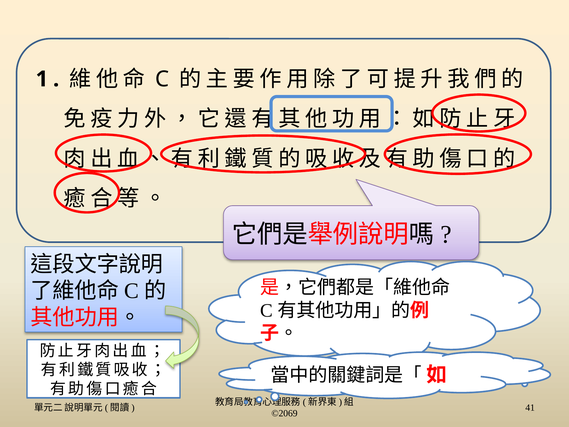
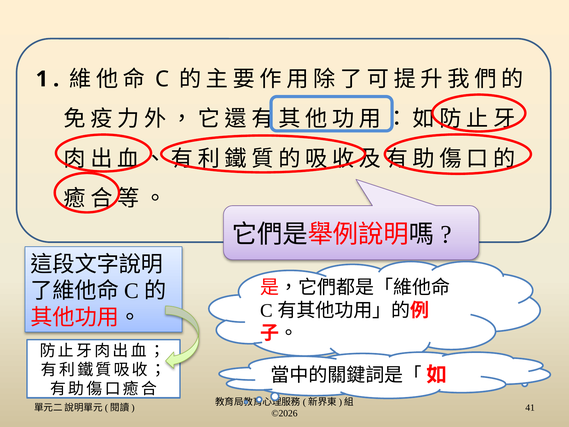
©2069: ©2069 -> ©2026 (284, 413)
